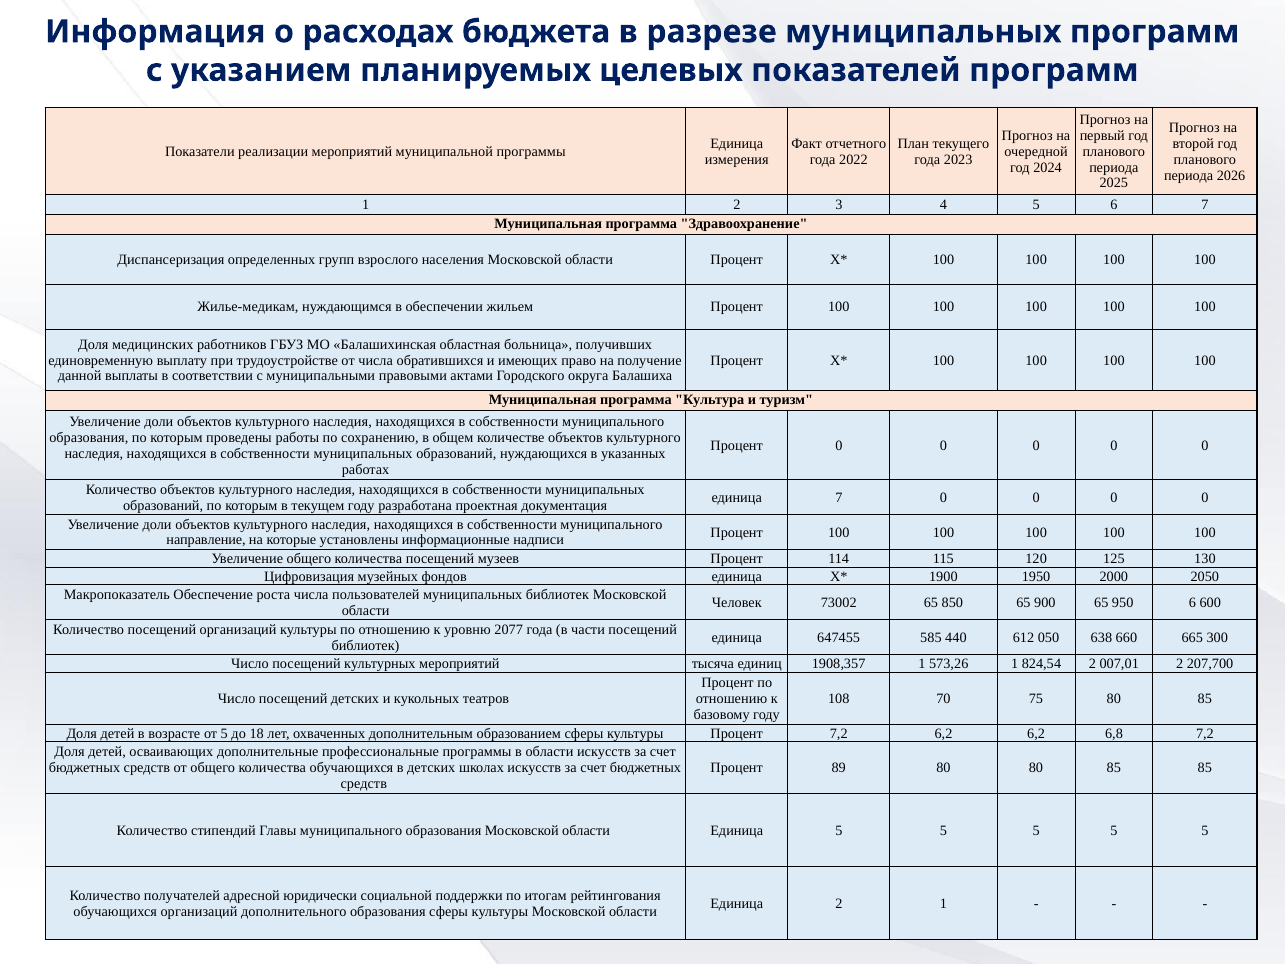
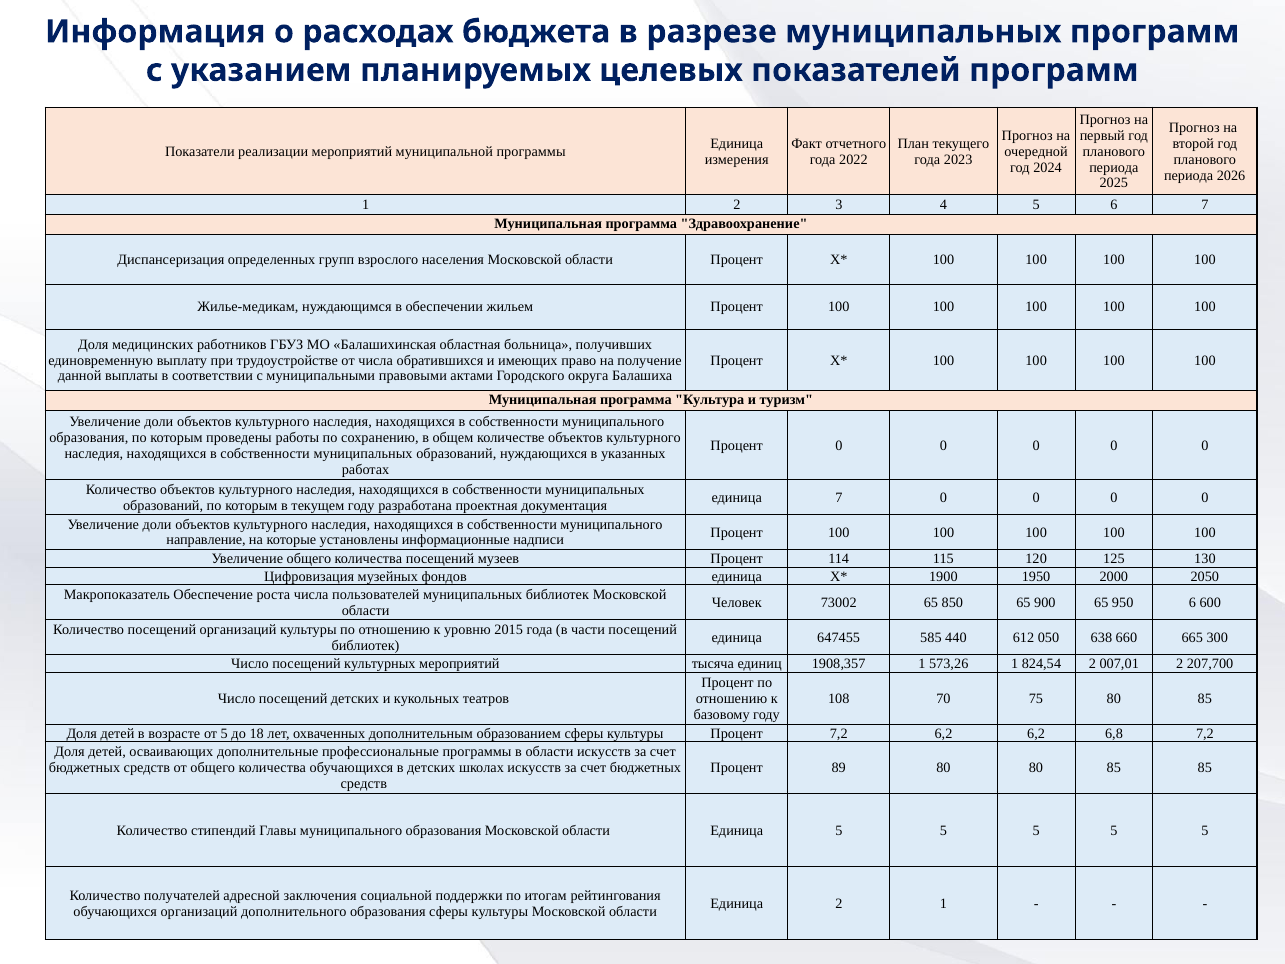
2077: 2077 -> 2015 (509, 629)
юридически: юридически -> заключения (320, 895)
